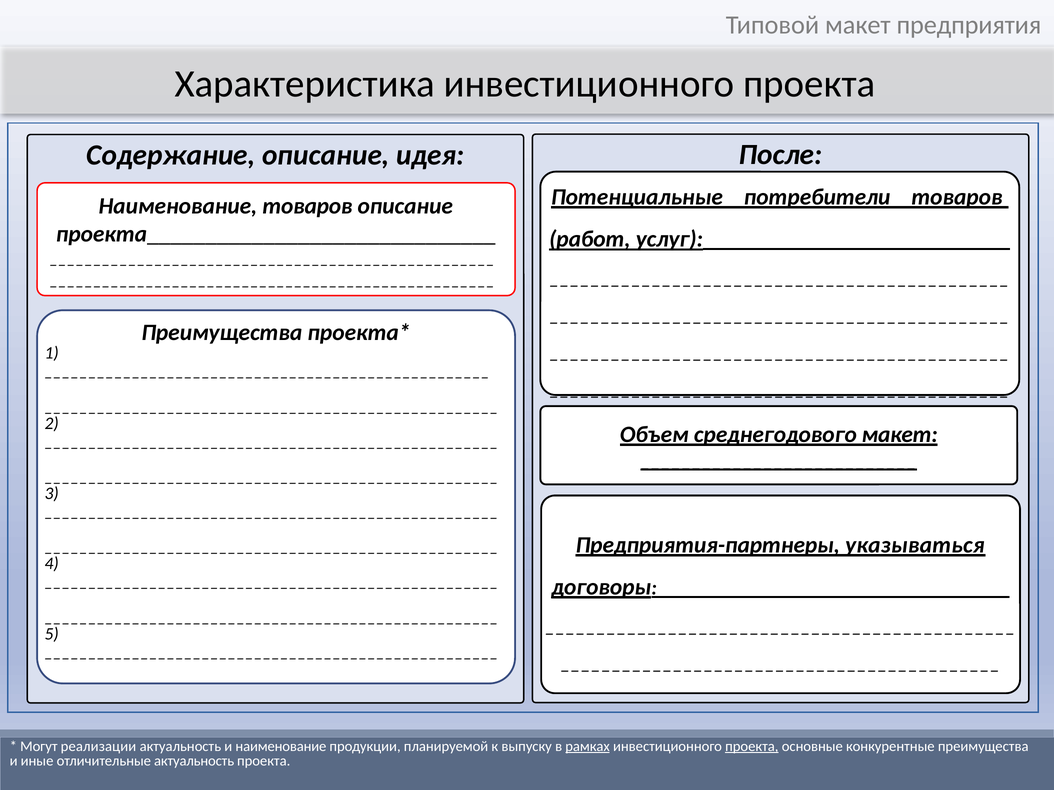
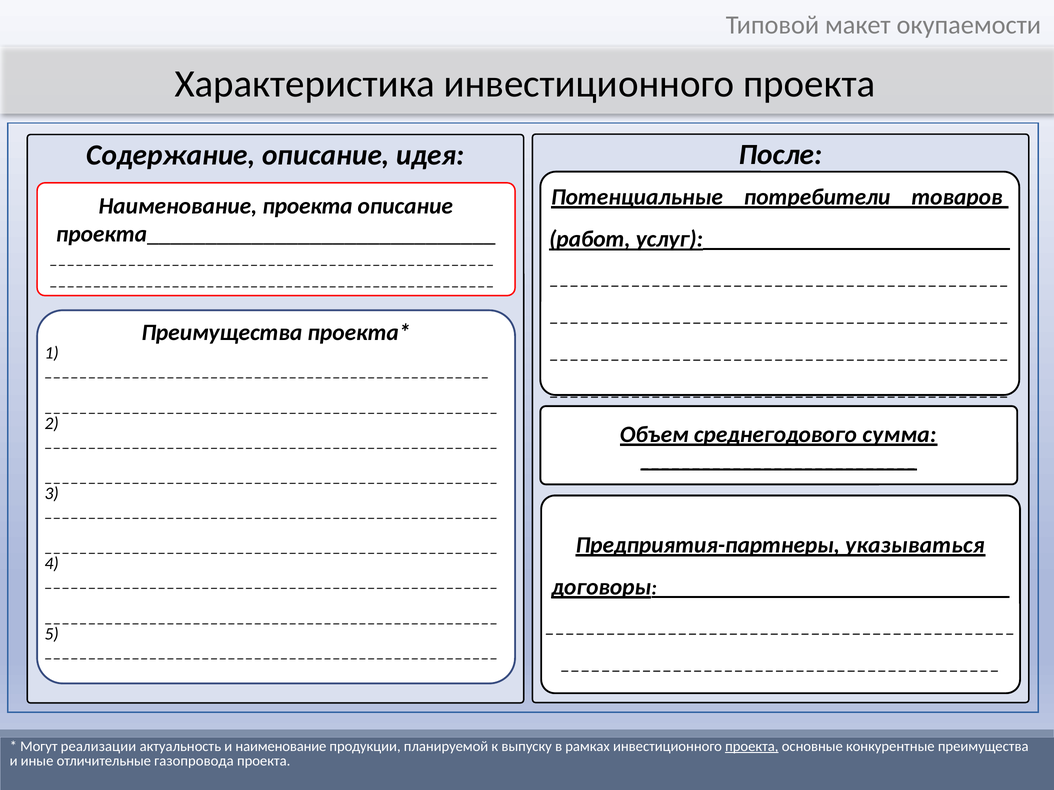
предприятия: предприятия -> окупаемости (969, 25)
Наименование товаров: товаров -> проекта (308, 206)
среднегодового макет: макет -> сумма (899, 435)
рамках underline: present -> none (588, 747)
отличительные актуальность: актуальность -> газопровода (194, 761)
